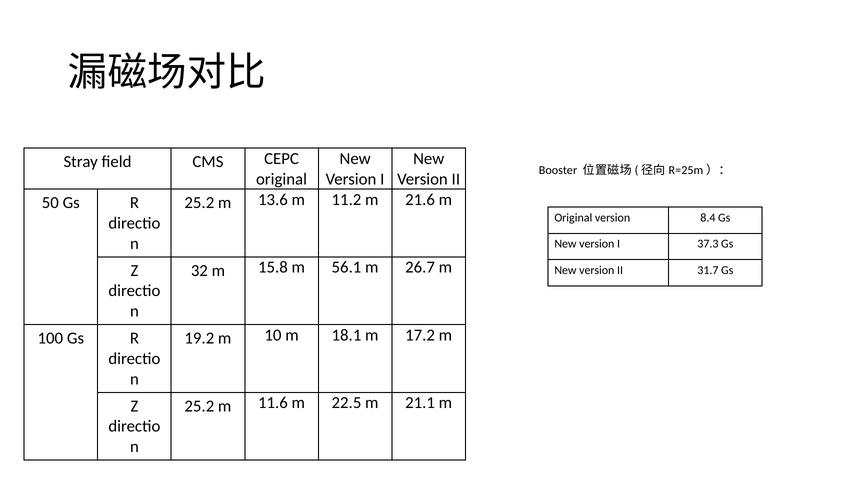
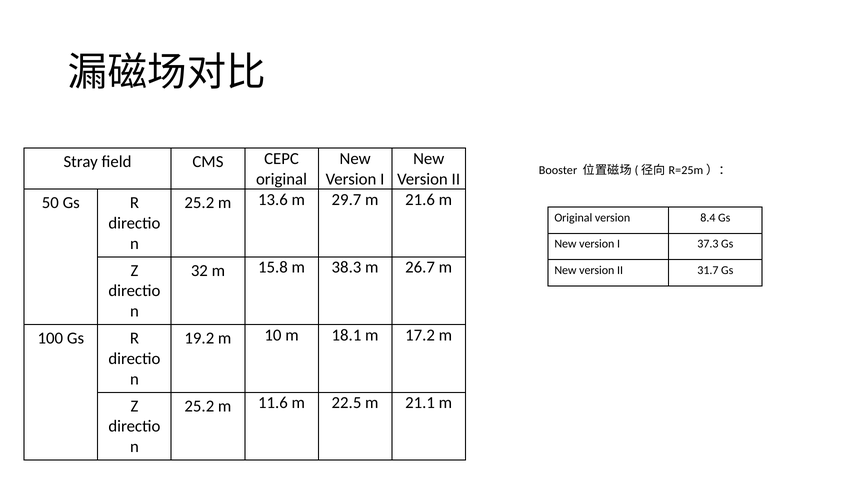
11.2: 11.2 -> 29.7 (346, 199)
56.1: 56.1 -> 38.3 (346, 267)
